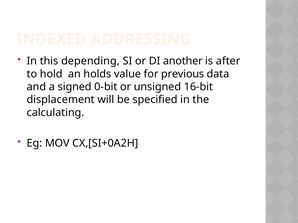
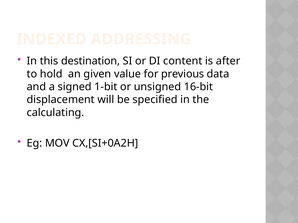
depending: depending -> destination (91, 61)
another: another -> content (183, 61)
holds: holds -> given (97, 74)
0-bit: 0-bit -> 1-bit (106, 87)
